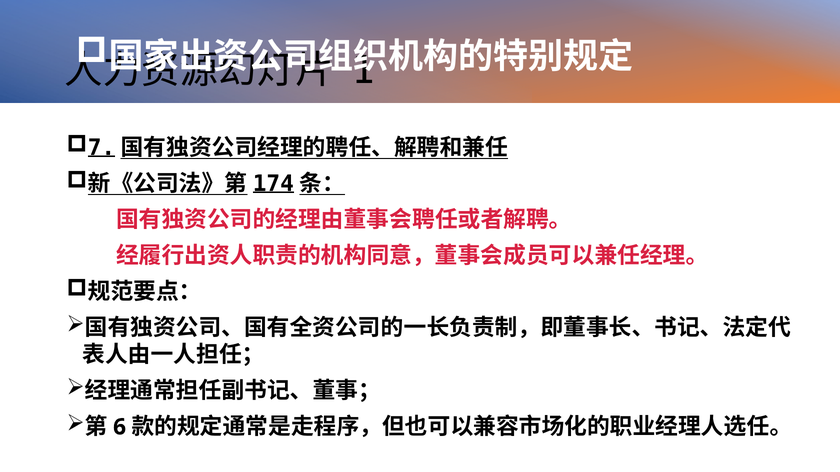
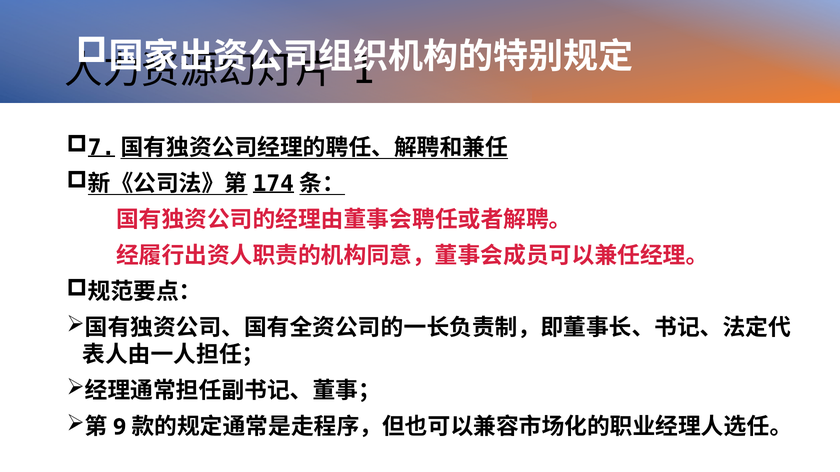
6: 6 -> 9 (120, 427)
